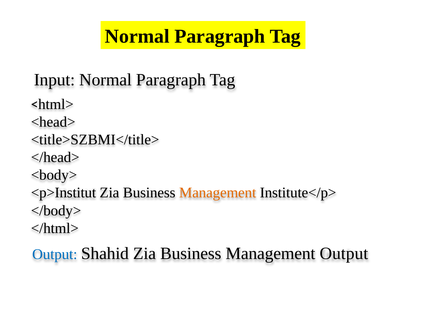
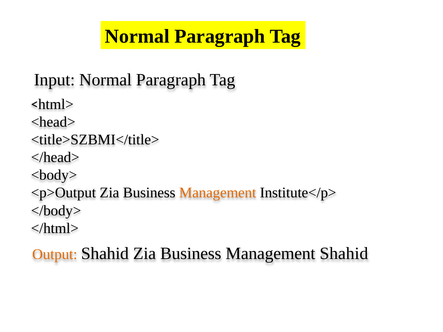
<p>Institut: <p>Institut -> <p>Output (63, 193)
Output colour: blue -> orange (55, 254)
Management Output: Output -> Shahid (344, 254)
